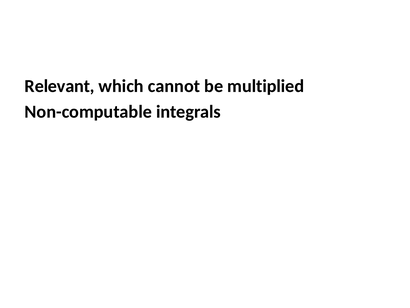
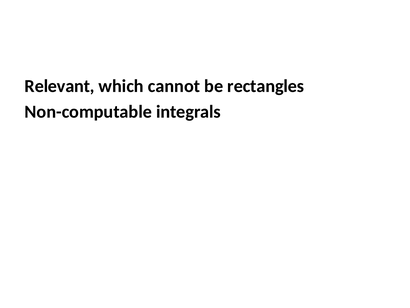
multiplied: multiplied -> rectangles (266, 86)
